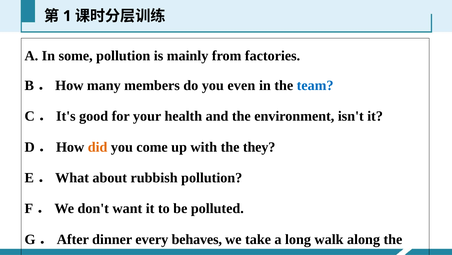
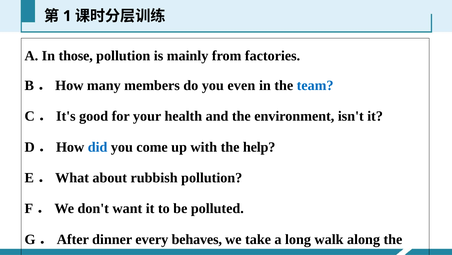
some: some -> those (76, 56)
did colour: orange -> blue (98, 147)
they: they -> help (259, 147)
